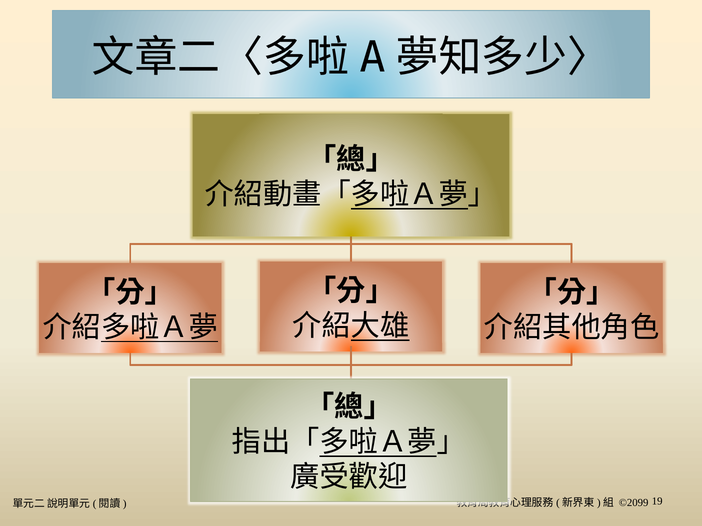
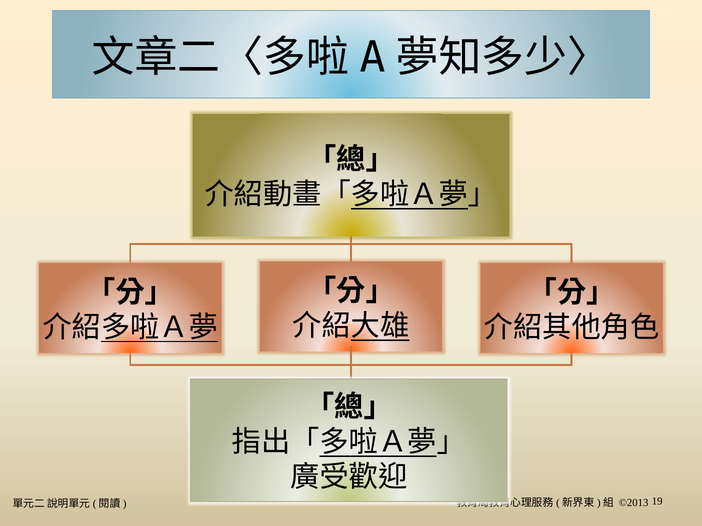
©2099: ©2099 -> ©2013 (634, 503)
